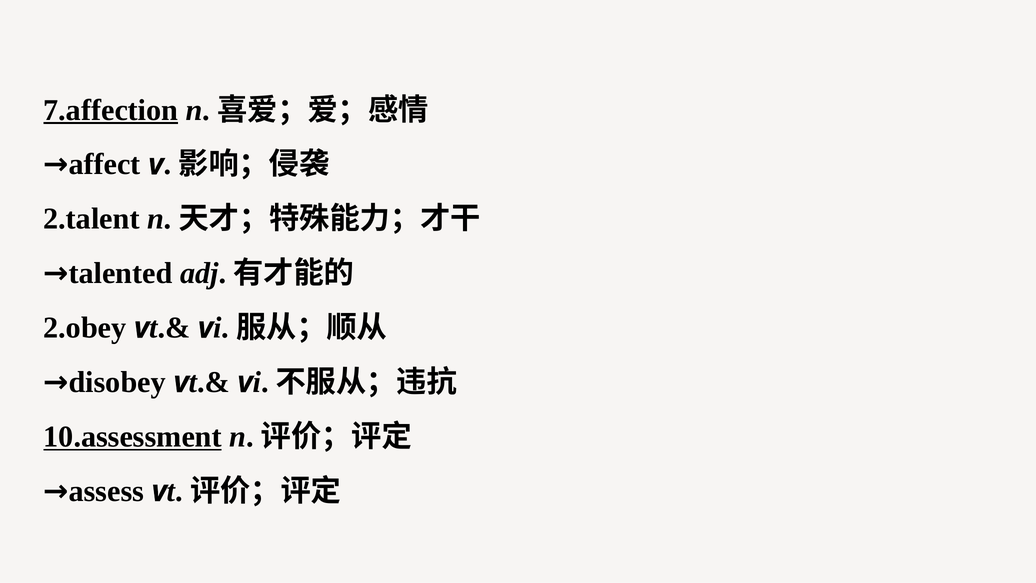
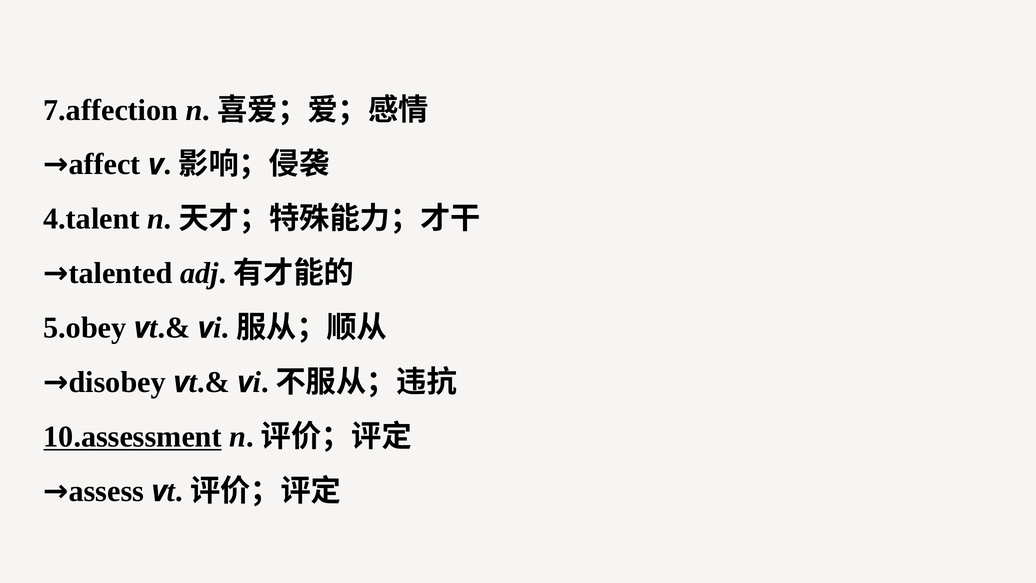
7.affection underline: present -> none (111, 110)
2.talent: 2.talent -> 4.talent (91, 219)
2.obey: 2.obey -> 5.obey (85, 328)
